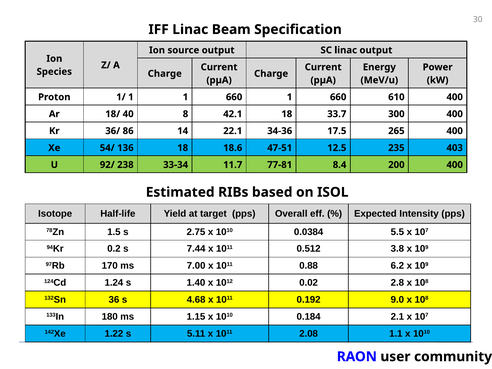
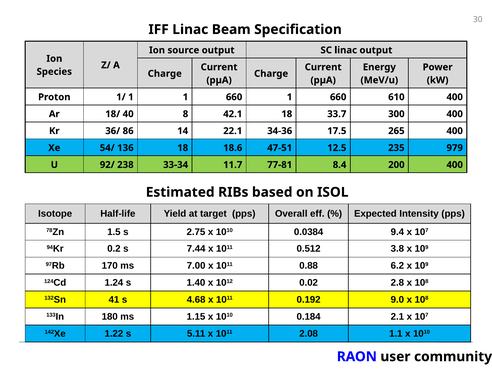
403: 403 -> 979 (455, 148)
5.5: 5.5 -> 9.4 (397, 232)
36: 36 -> 41 (114, 300)
